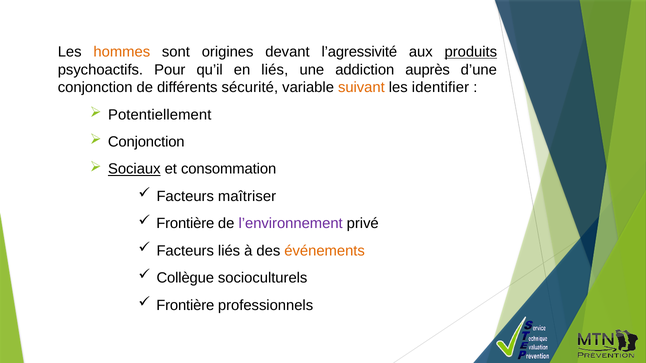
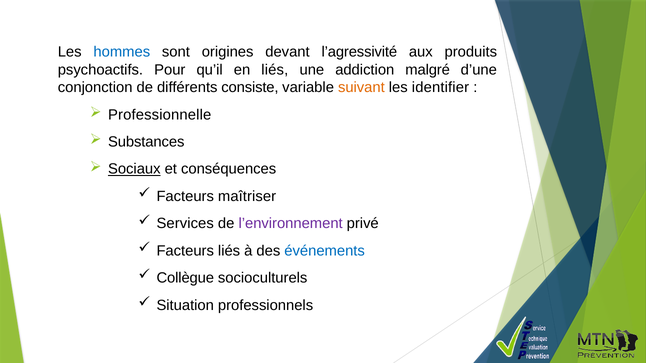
hommes colour: orange -> blue (122, 52)
produits underline: present -> none (471, 52)
auprès: auprès -> malgré (428, 70)
sécurité: sécurité -> consiste (250, 87)
Potentiellement: Potentiellement -> Professionnelle (160, 115)
Conjonction: Conjonction -> Substances (146, 142)
consommation: consommation -> conséquences (229, 169)
Frontière: Frontière -> Services (185, 224)
événements colour: orange -> blue (325, 251)
Frontière: Frontière -> Situation (185, 306)
